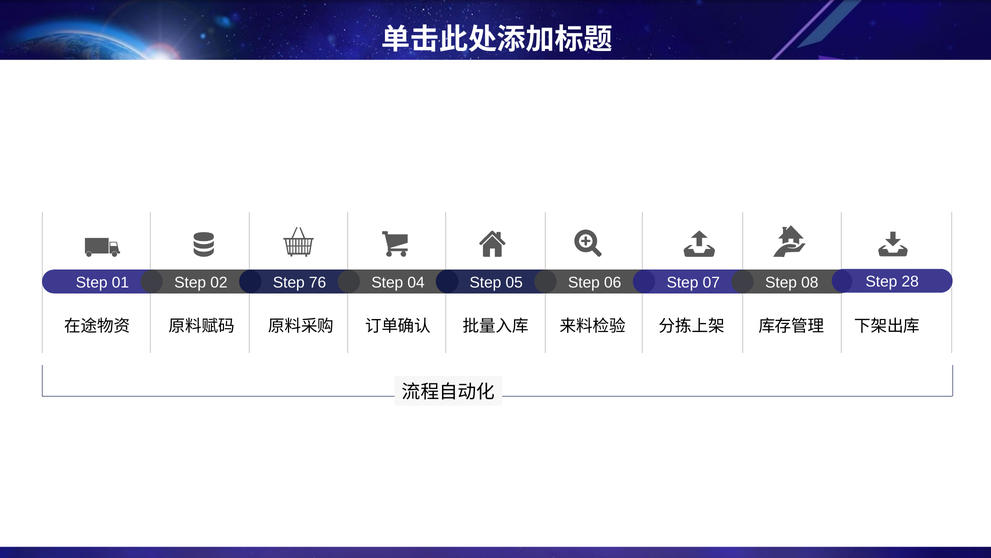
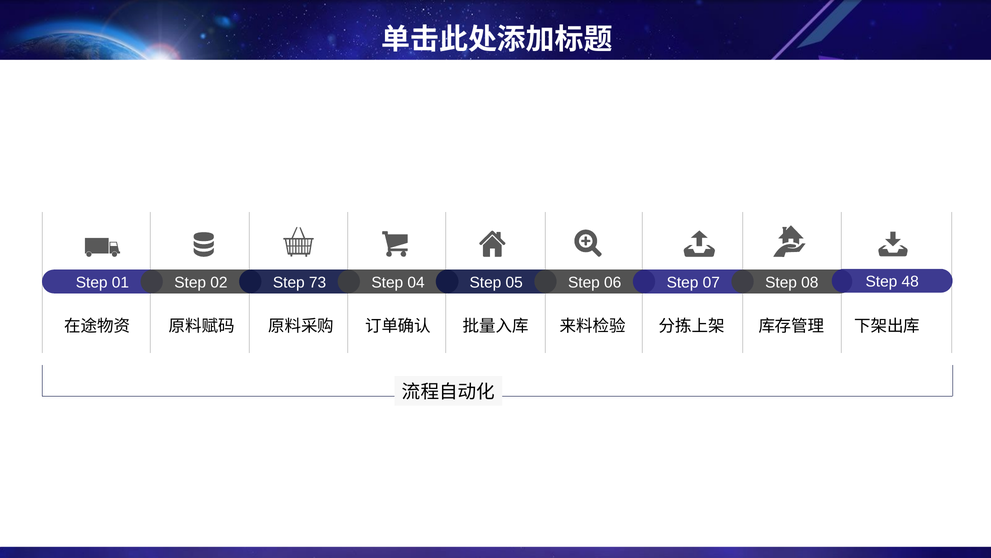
76: 76 -> 73 (318, 282)
28: 28 -> 48 (910, 282)
